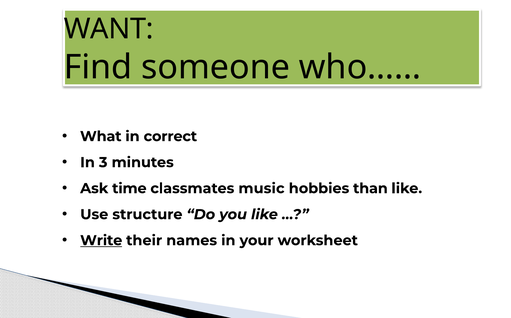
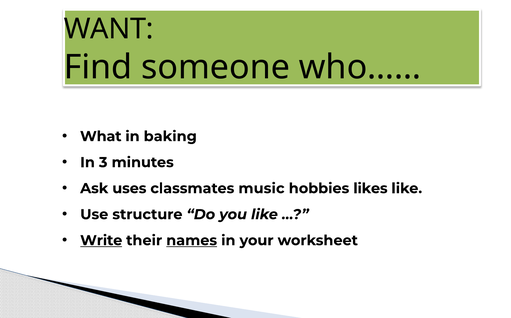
correct: correct -> baking (170, 136)
time: time -> uses (129, 188)
than: than -> likes (370, 188)
names underline: none -> present (192, 240)
